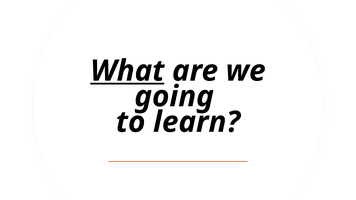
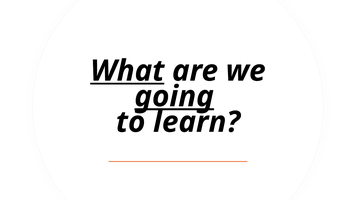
going underline: none -> present (174, 97)
